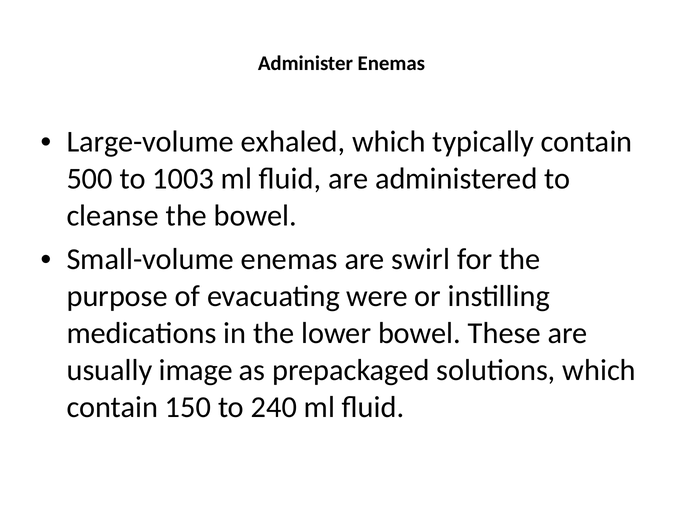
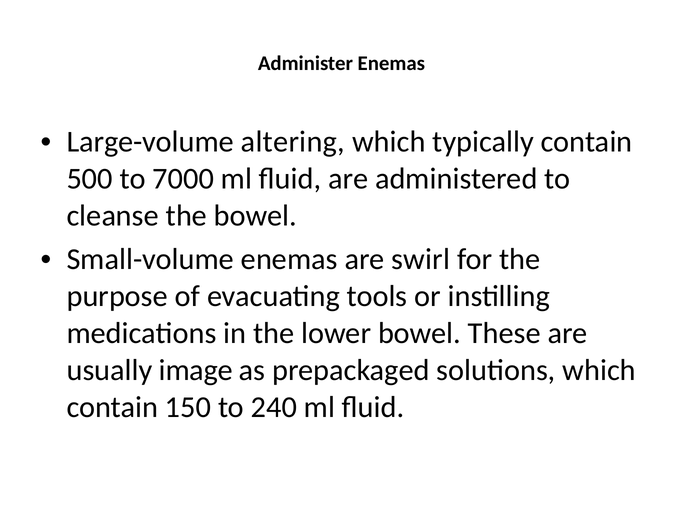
exhaled: exhaled -> altering (293, 142)
1003: 1003 -> 7000 (183, 179)
were: were -> tools (377, 296)
